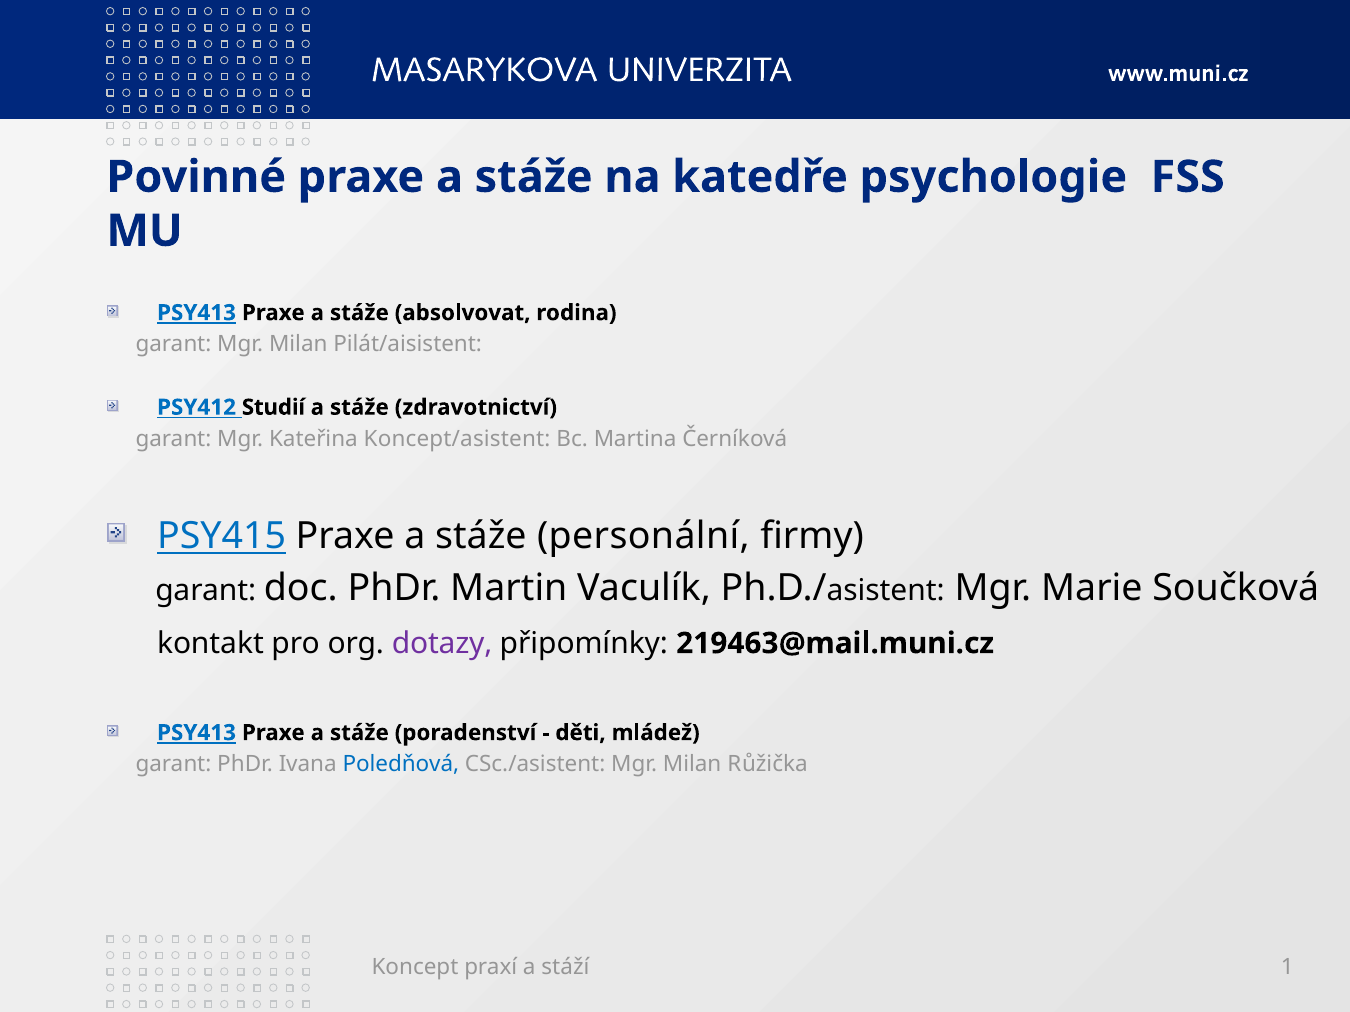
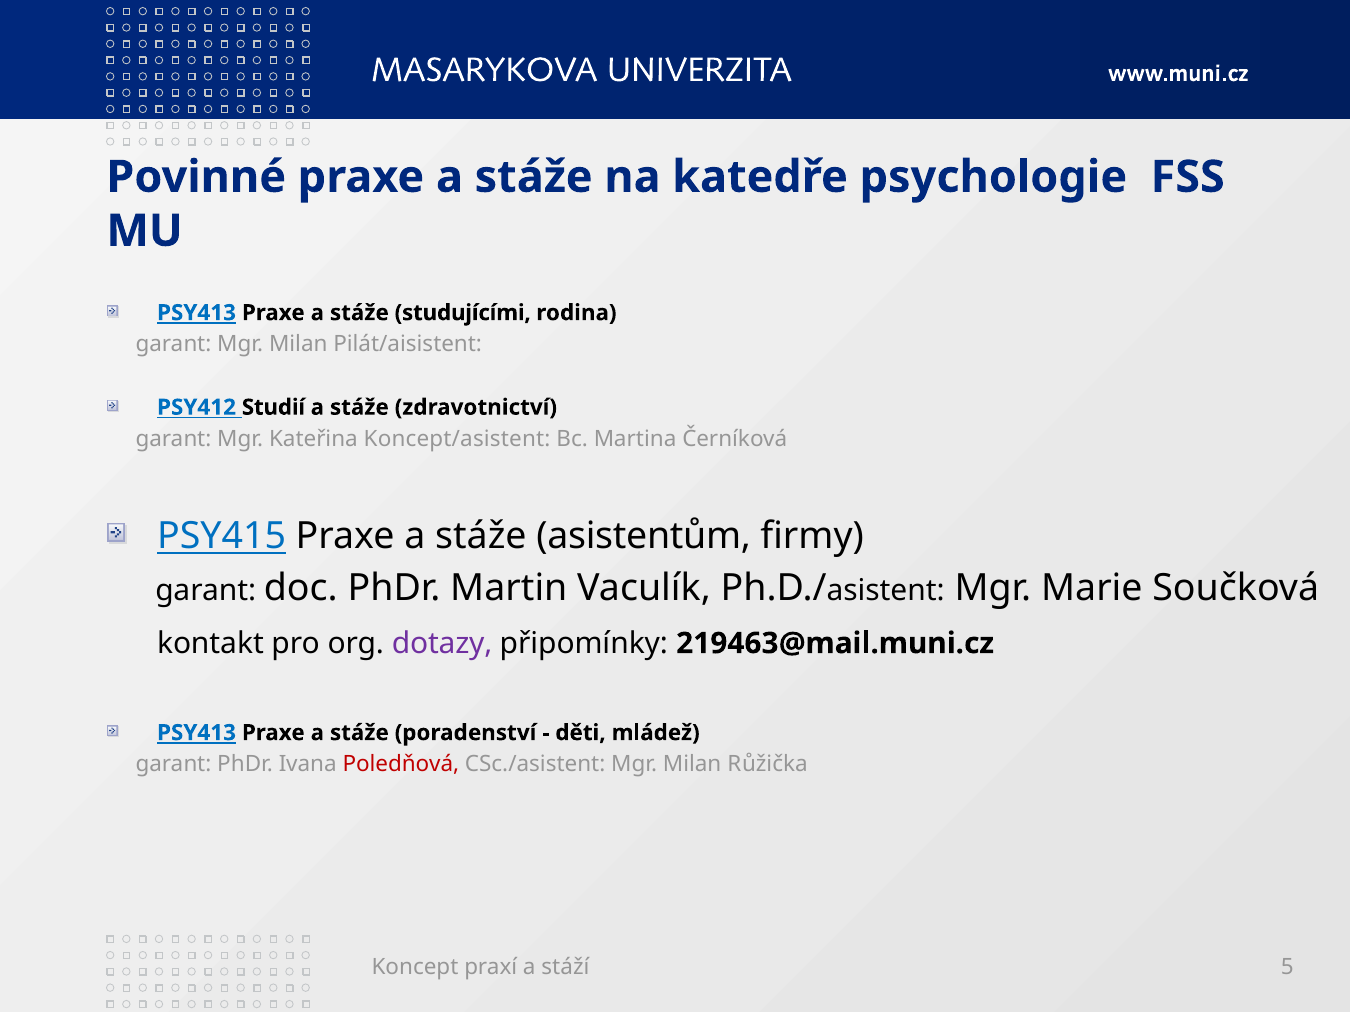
absolvovat: absolvovat -> studujícími (463, 313)
personální: personální -> asistentům (644, 536)
Poledňová colour: blue -> red (401, 765)
1: 1 -> 5 (1287, 968)
